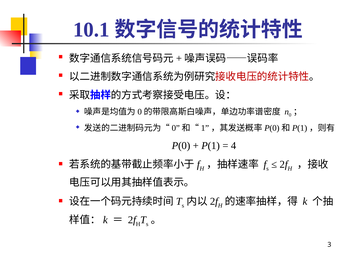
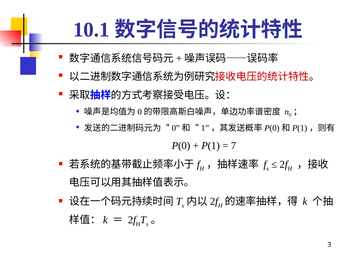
4: 4 -> 7 (234, 145)
